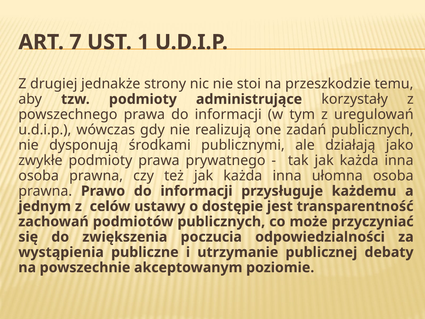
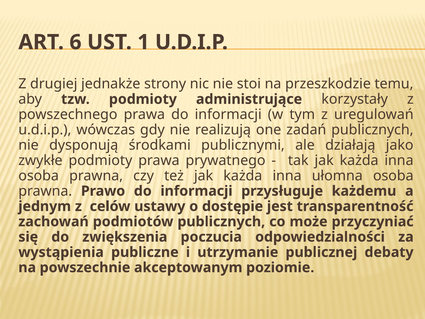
7: 7 -> 6 (75, 42)
